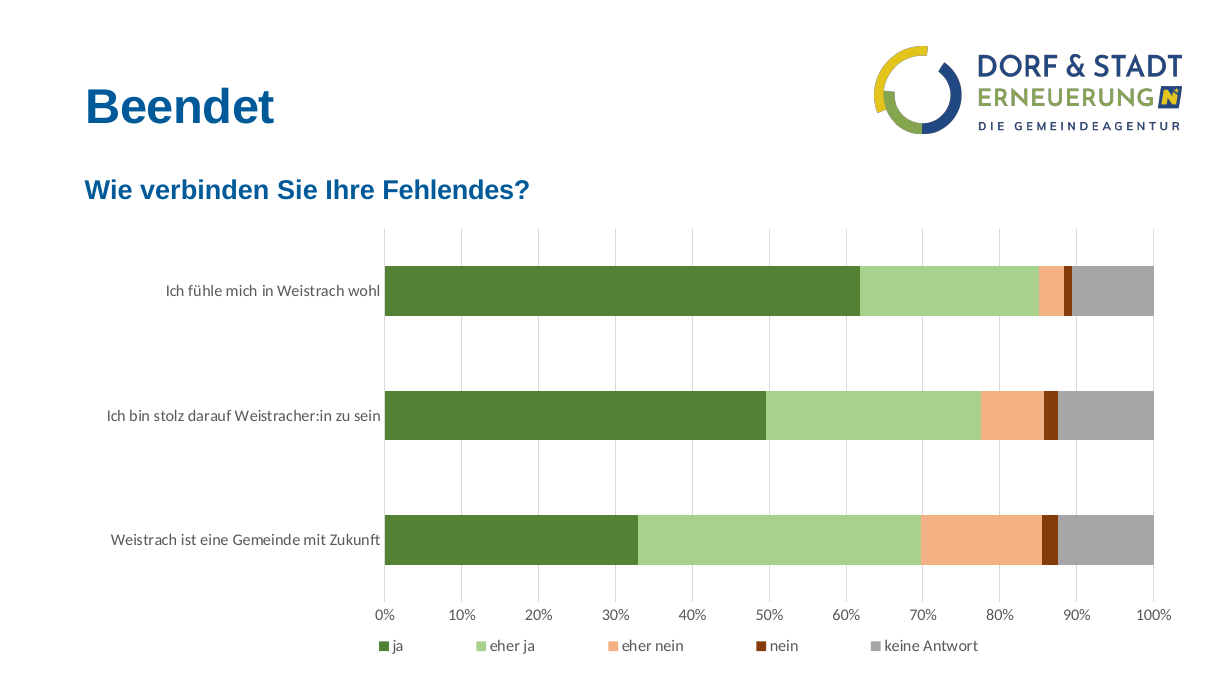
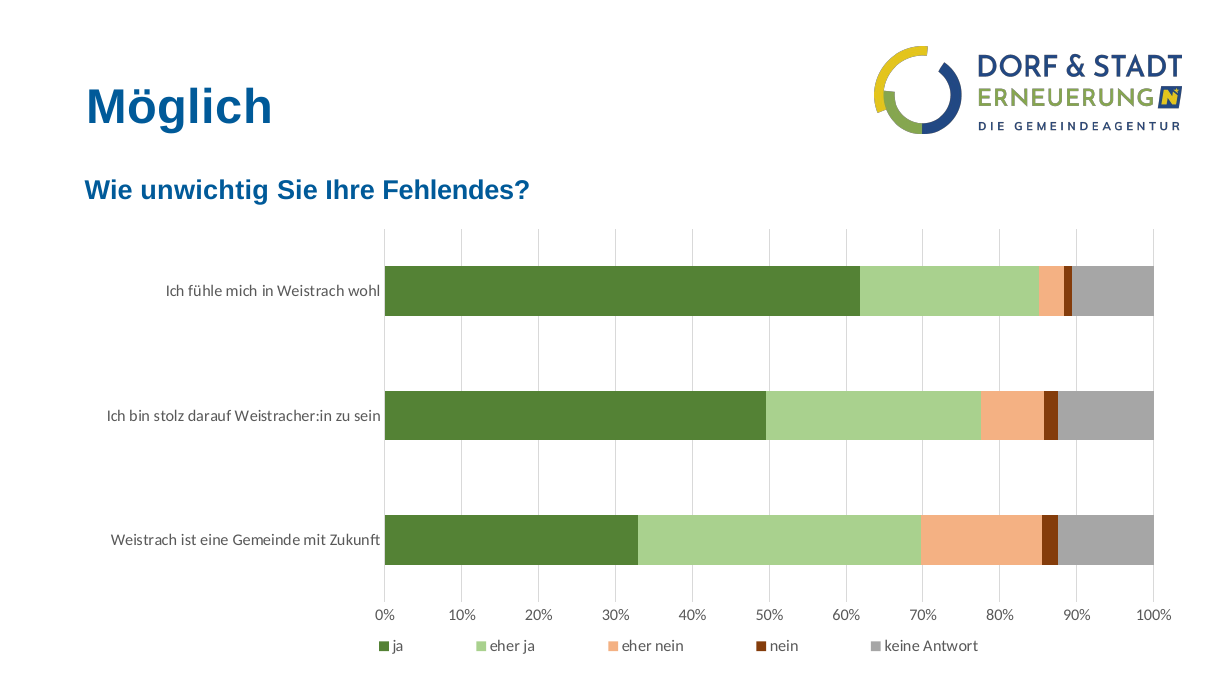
Beendet: Beendet -> Möglich (180, 107)
verbinden: verbinden -> unwichtig (205, 191)
